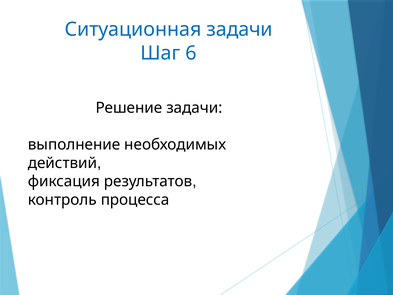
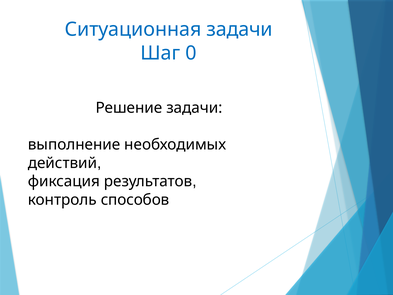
6: 6 -> 0 (191, 53)
процесса: процесса -> способов (135, 200)
